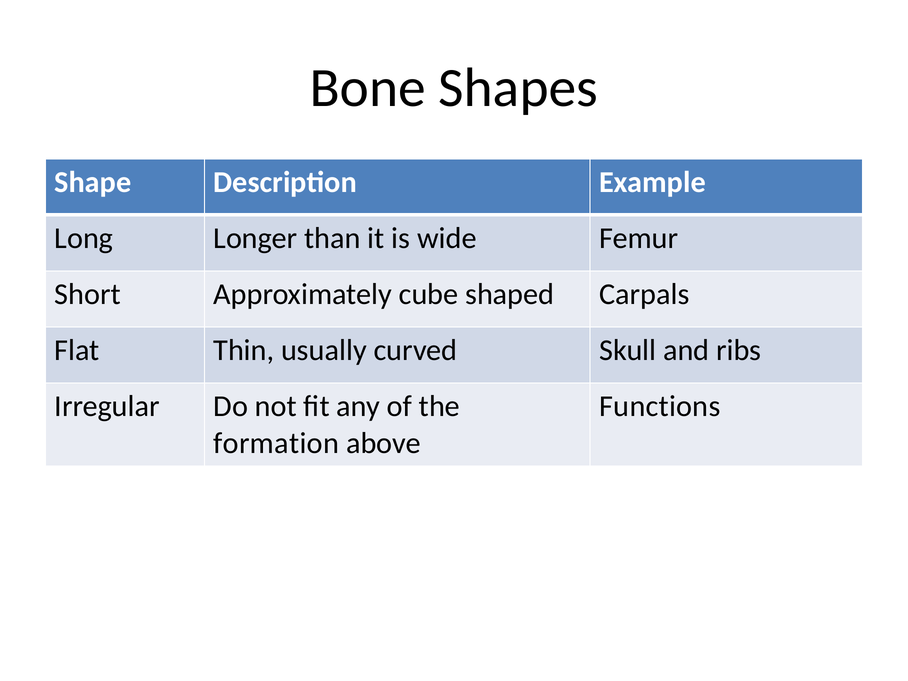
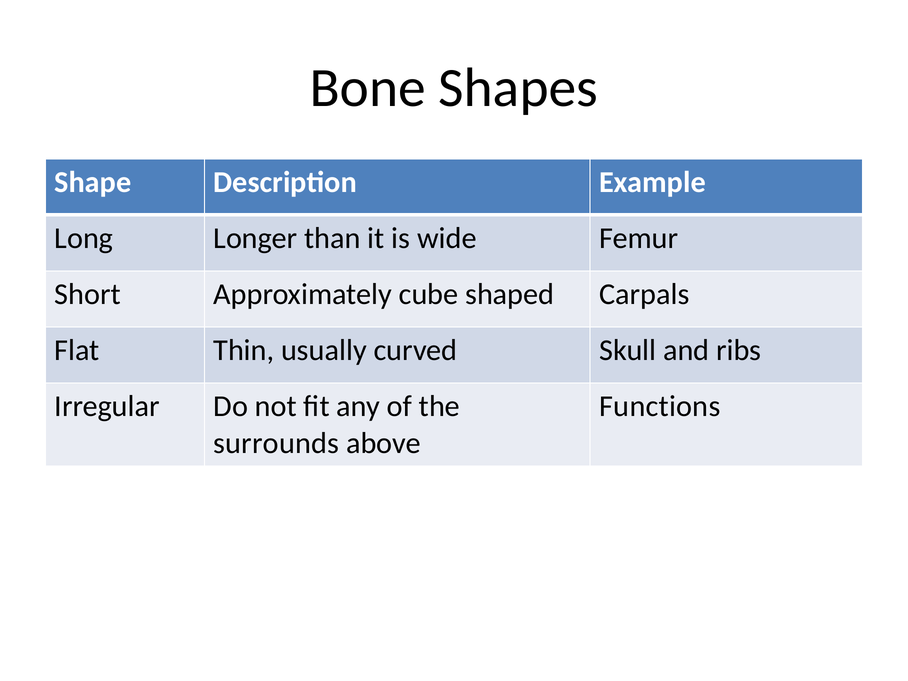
formation: formation -> surrounds (276, 443)
